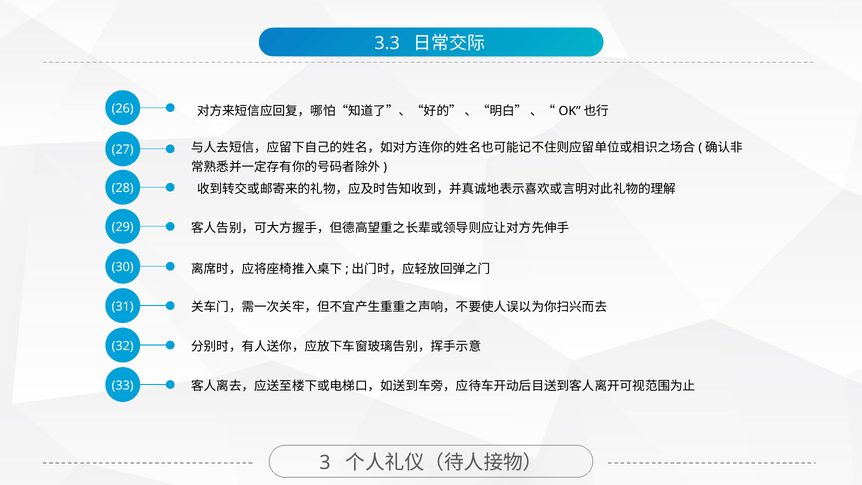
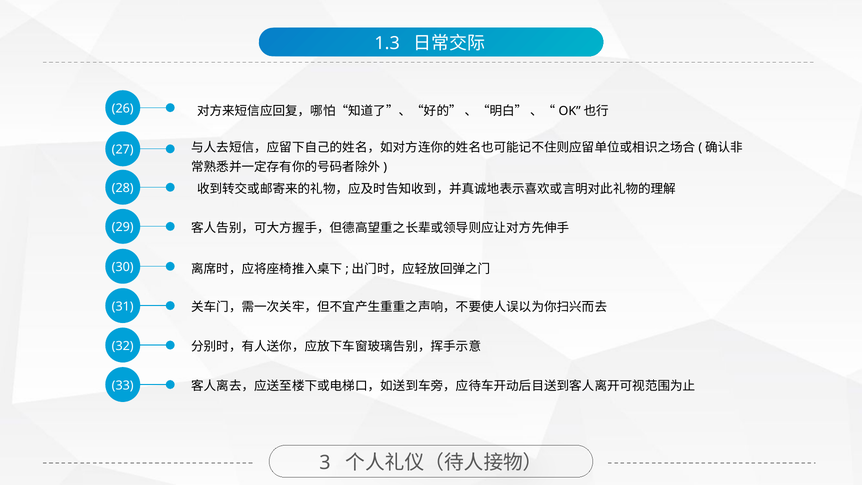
3.3: 3.3 -> 1.3 (387, 43)
